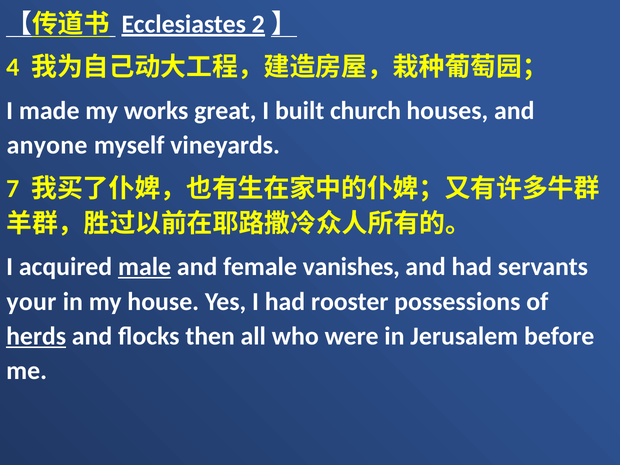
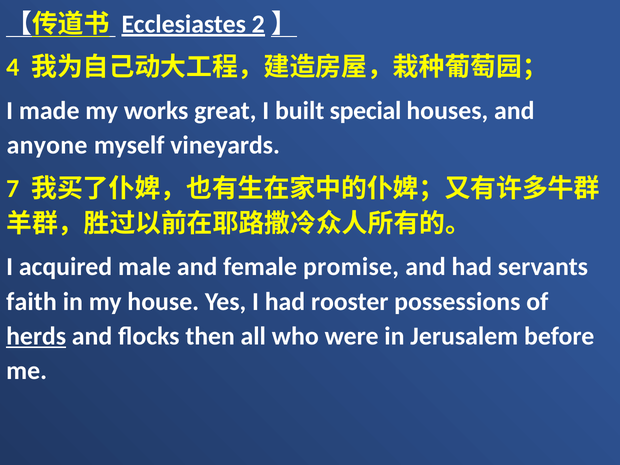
church: church -> special (366, 111)
male underline: present -> none (145, 267)
vanishes: vanishes -> promise (351, 267)
your: your -> faith (31, 302)
